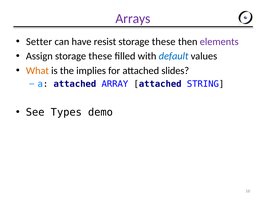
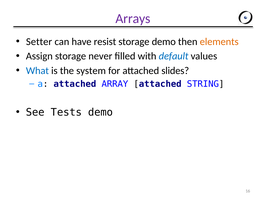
these: these -> demo (164, 42)
elements colour: purple -> orange (219, 42)
these: these -> never (100, 56)
What colour: orange -> blue (37, 70)
implies: implies -> system (91, 70)
Types: Types -> Tests (66, 112)
